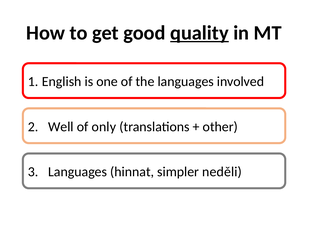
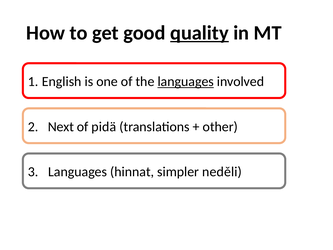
languages underline: none -> present (186, 82)
Well: Well -> Next (61, 127)
only: only -> pidä (104, 127)
